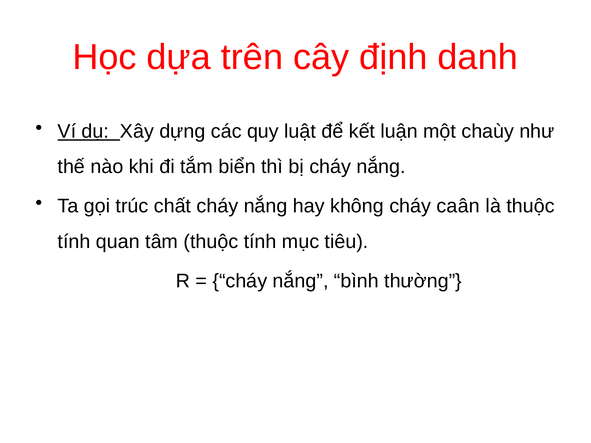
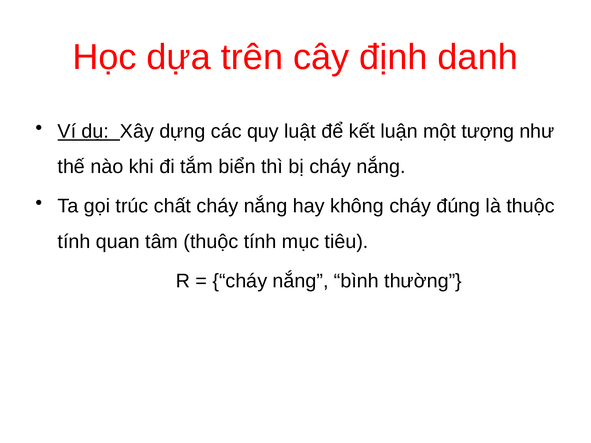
chaùy: chaùy -> tượng (488, 131)
caân: caân -> đúng (458, 206)
